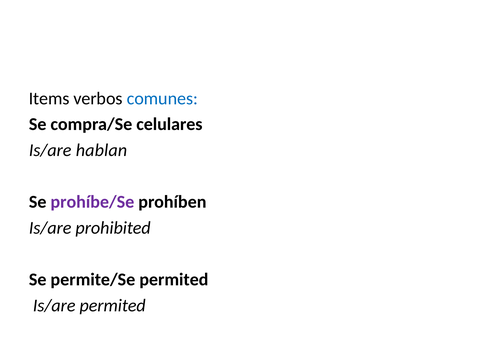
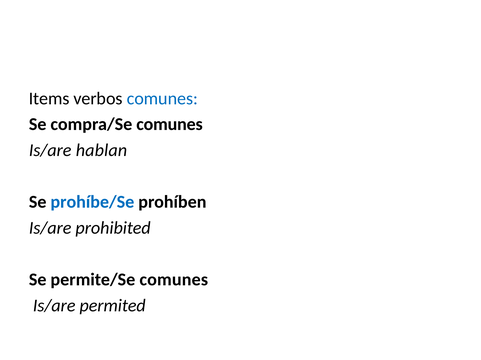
compra/Se celulares: celulares -> comunes (169, 125)
prohíbe/Se colour: purple -> blue (92, 202)
permite/Se permited: permited -> comunes (174, 280)
